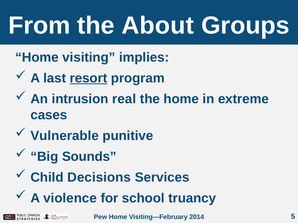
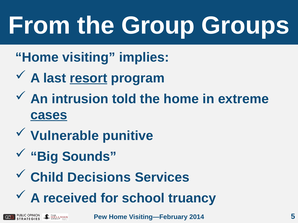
About: About -> Group (158, 26)
real: real -> told (124, 99)
cases underline: none -> present (49, 115)
violence: violence -> received (70, 199)
